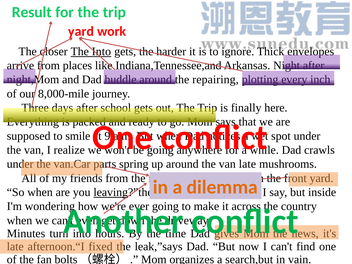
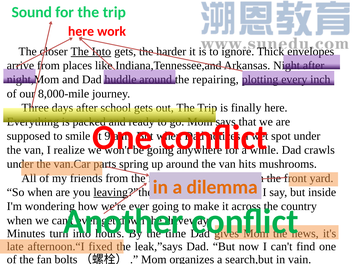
Result: Result -> Sound (32, 12)
yard: yard -> here (81, 31)
van late: late -> hits (247, 164)
